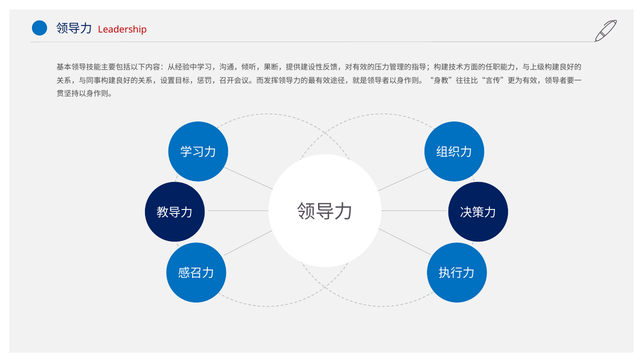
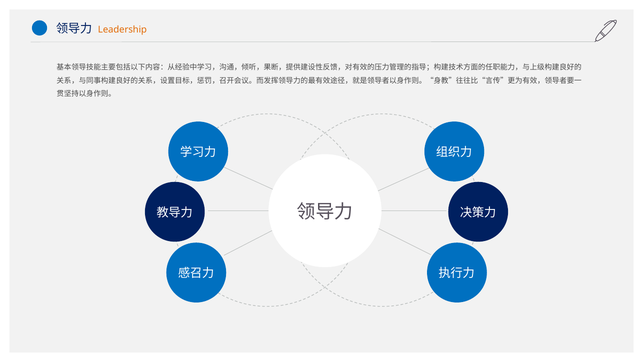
Leadership colour: red -> orange (122, 29)
